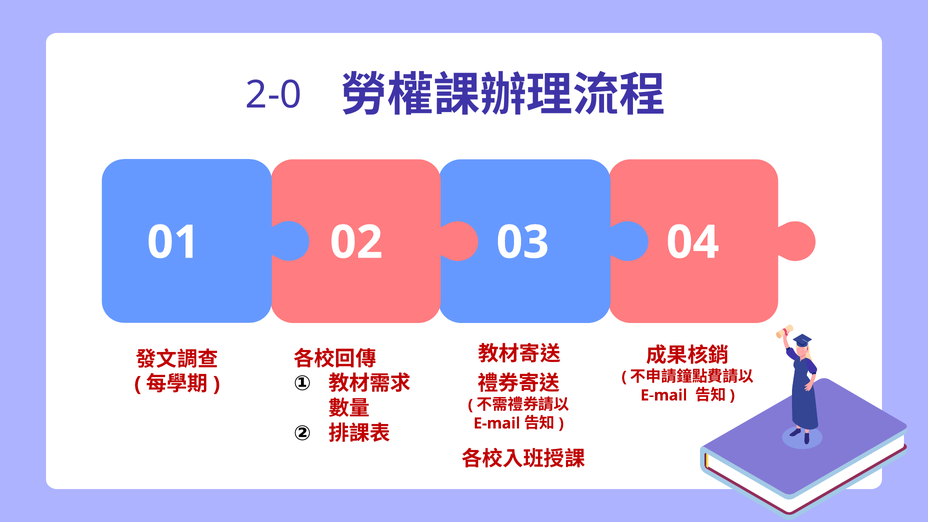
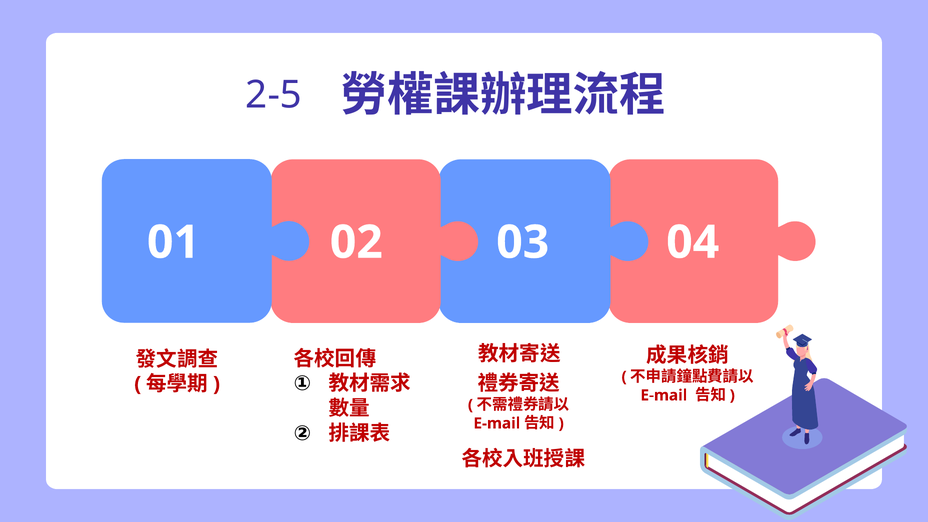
2-0: 2-0 -> 2-5 (274, 95)
